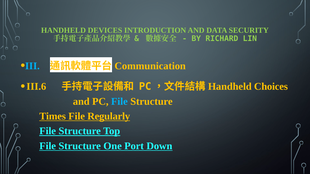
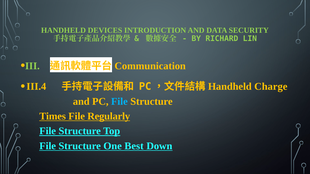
III colour: light blue -> light green (32, 66)
III.6: III.6 -> III.4 (36, 87)
Choices: Choices -> Charge (271, 87)
Port: Port -> Best (134, 146)
